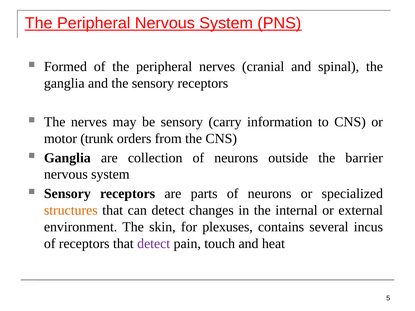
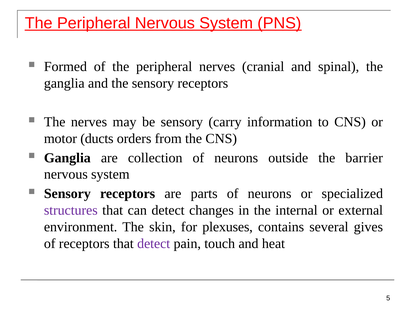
trunk: trunk -> ducts (97, 139)
structures colour: orange -> purple (71, 211)
incus: incus -> gives (368, 227)
